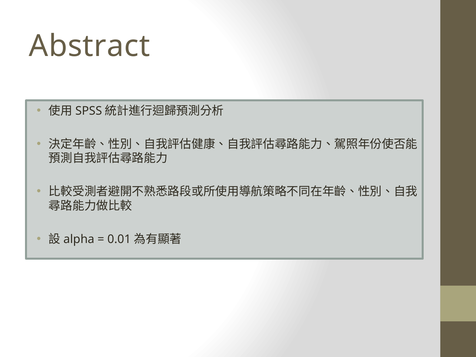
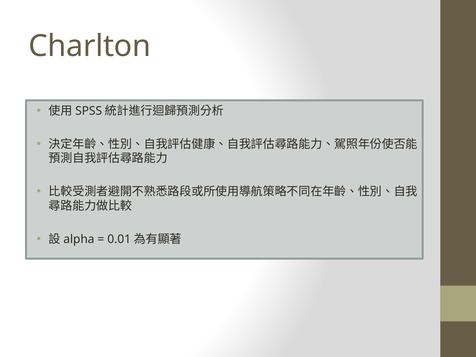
Abstract: Abstract -> Charlton (90, 46)
